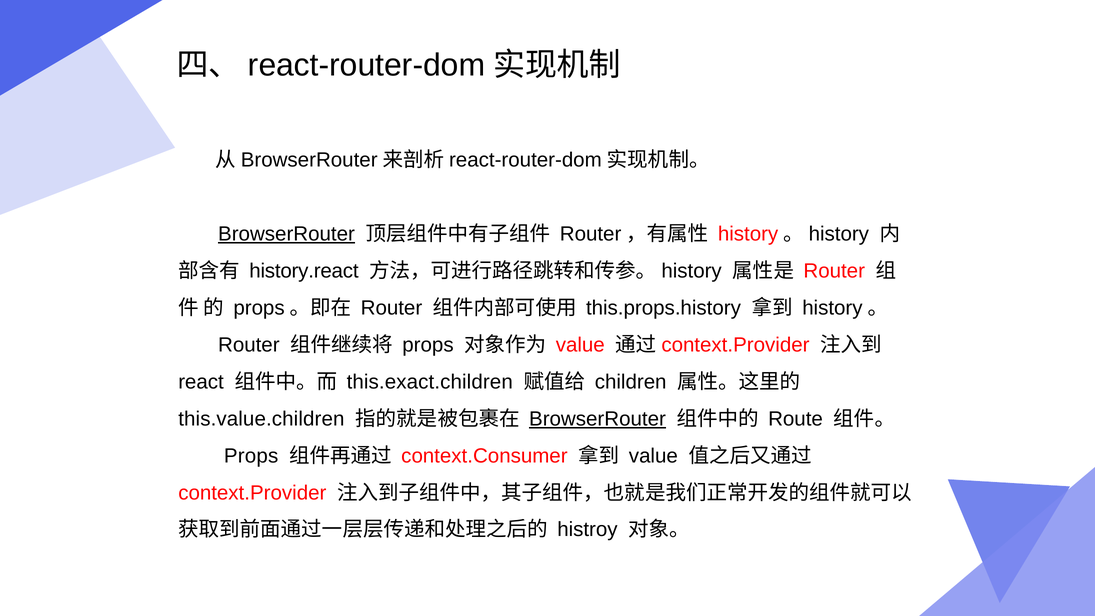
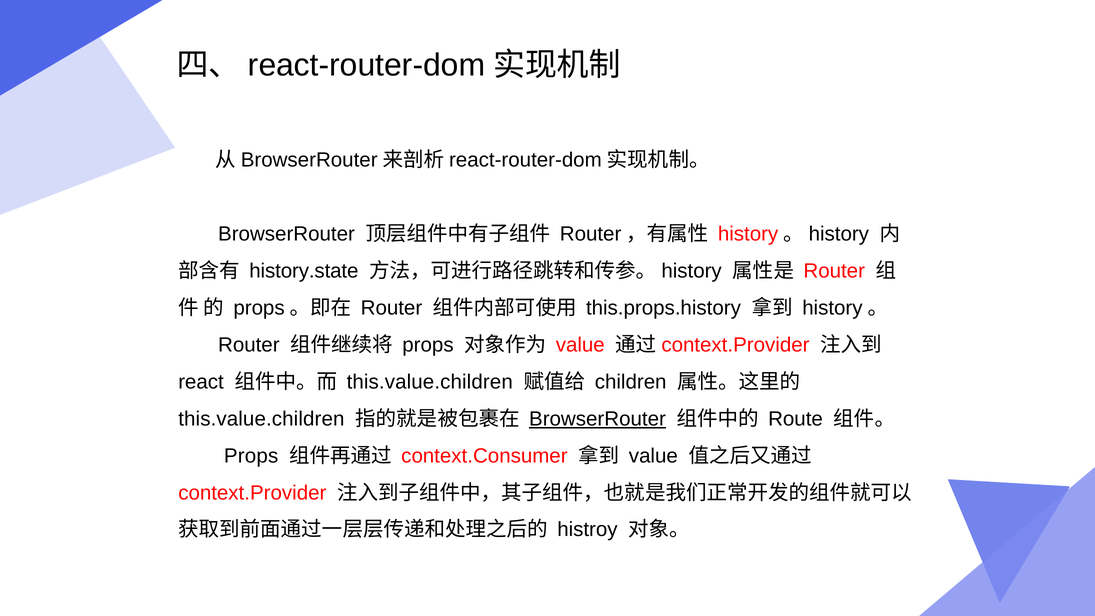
BrowserRouter underline: present -> none (287, 234)
history.react: history.react -> history.state (304, 271)
this.exact.children: this.exact.children -> this.value.children (430, 382)
